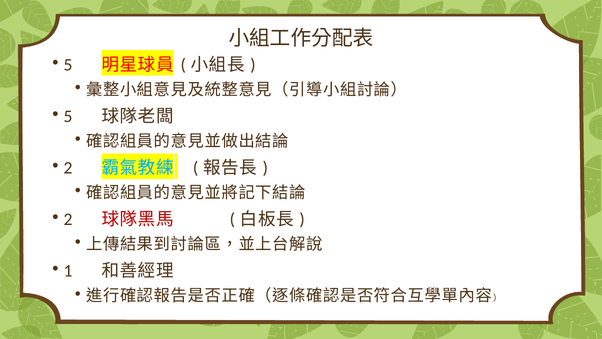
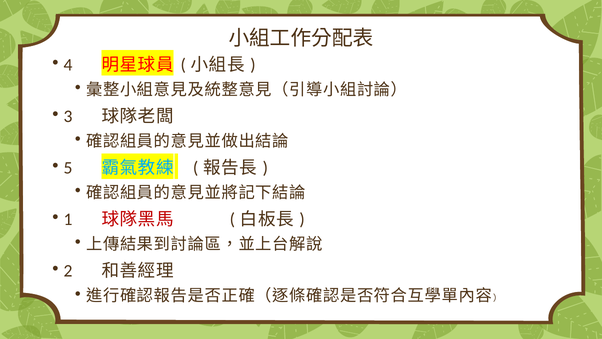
5: 5 -> 4 (68, 65)
5: 5 -> 3 (68, 116)
2: 2 -> 5 (68, 168)
2: 2 -> 1 (68, 219)
1: 1 -> 2 (68, 271)
